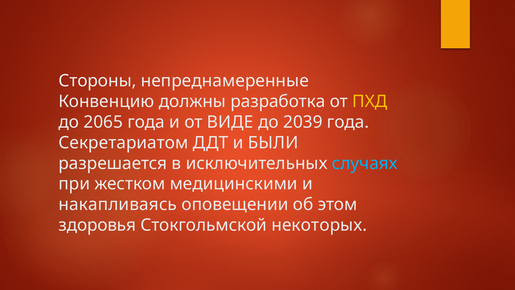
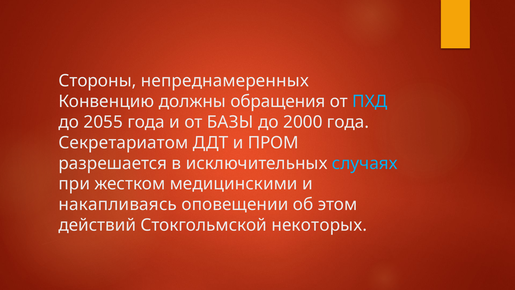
непреднамеренные: непреднамеренные -> непреднамеренных (225, 81)
разработка: разработка -> обращения (278, 101)
ПХД colour: yellow -> light blue (370, 101)
2065: 2065 -> 2055 (103, 122)
ВИДЕ: ВИДЕ -> БАЗЫ (230, 122)
2039: 2039 -> 2000 (303, 122)
БЫЛИ: БЫЛИ -> ПРОМ (273, 143)
здоровья: здоровья -> действий (97, 225)
